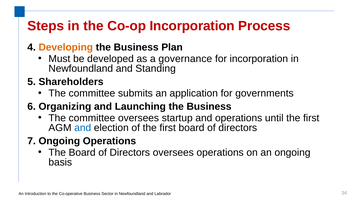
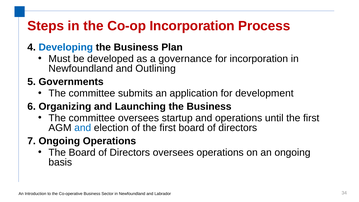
Developing colour: orange -> blue (66, 47)
Standing: Standing -> Outlining (156, 69)
Shareholders: Shareholders -> Governments (71, 82)
governments: governments -> development (264, 93)
